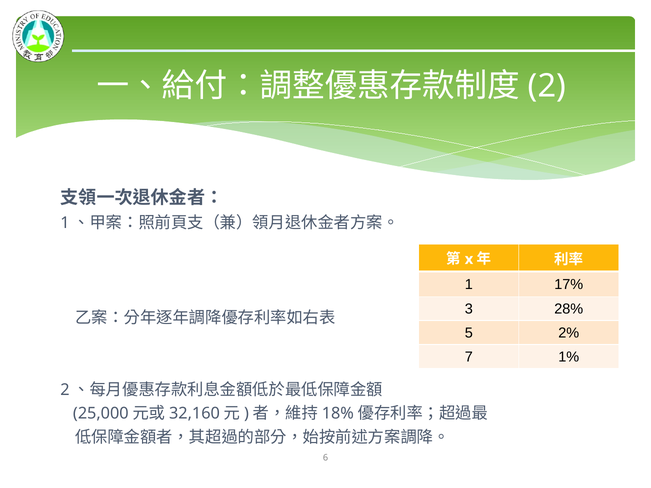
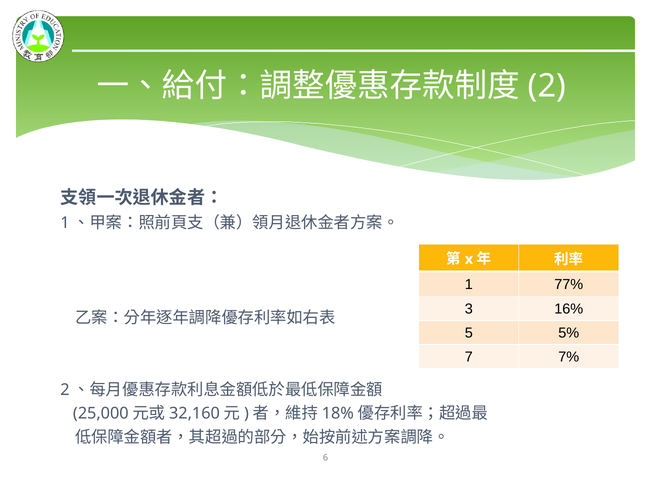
17%: 17% -> 77% (569, 284)
28%: 28% -> 16% (569, 309)
2%: 2% -> 5% (569, 333)
1%: 1% -> 7% (569, 357)
